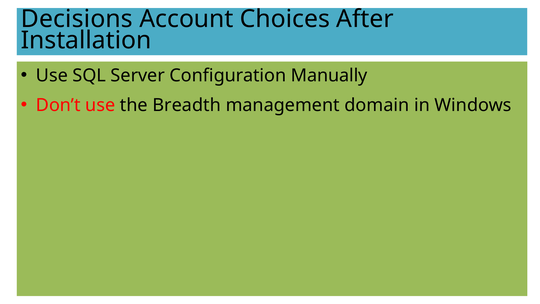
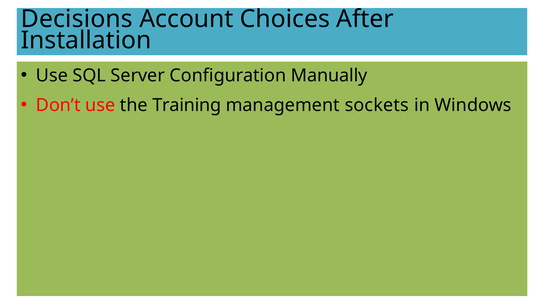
Breadth: Breadth -> Training (187, 105)
domain: domain -> sockets (377, 105)
